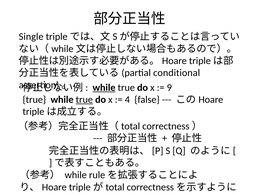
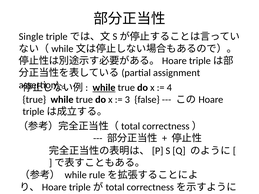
conditional: conditional -> assignment (177, 73)
9: 9 -> 4 (169, 88)
true underline: present -> none (84, 100)
4: 4 -> 3 (127, 100)
